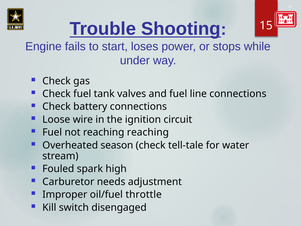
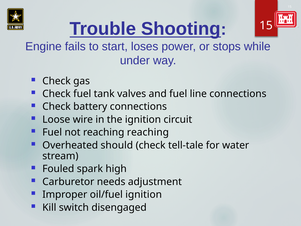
season: season -> should (117, 145)
oil/fuel throttle: throttle -> ignition (144, 194)
